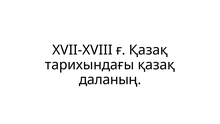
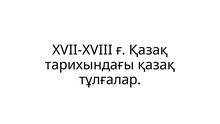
даланың: даланың -> тұлғалар (110, 80)
